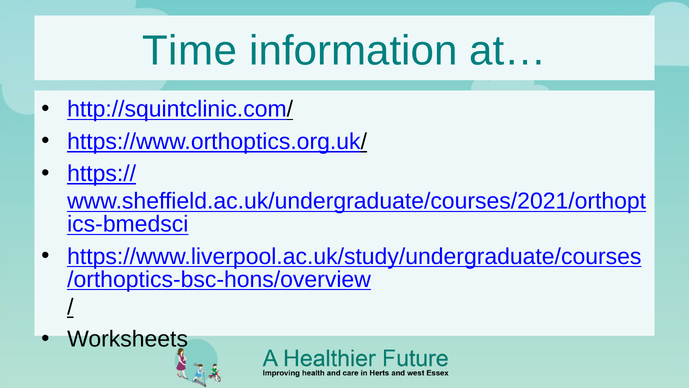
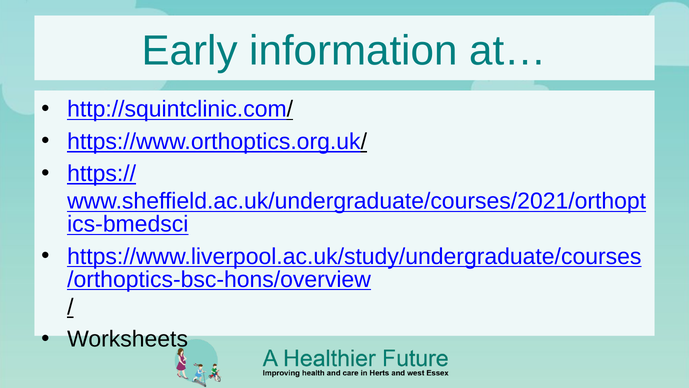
Time: Time -> Early (190, 51)
